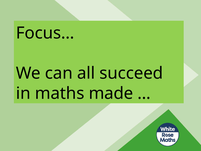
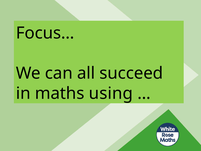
made: made -> using (111, 93)
